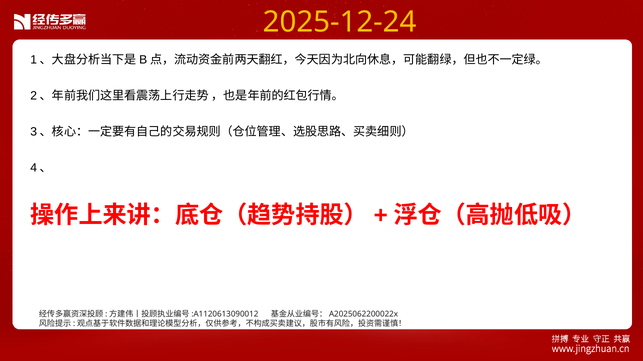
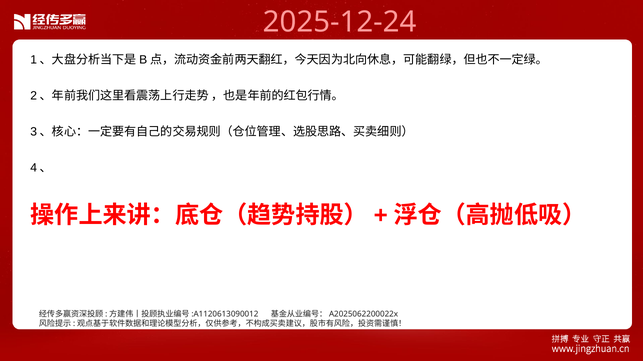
2025-12-24 colour: yellow -> pink (340, 22)
